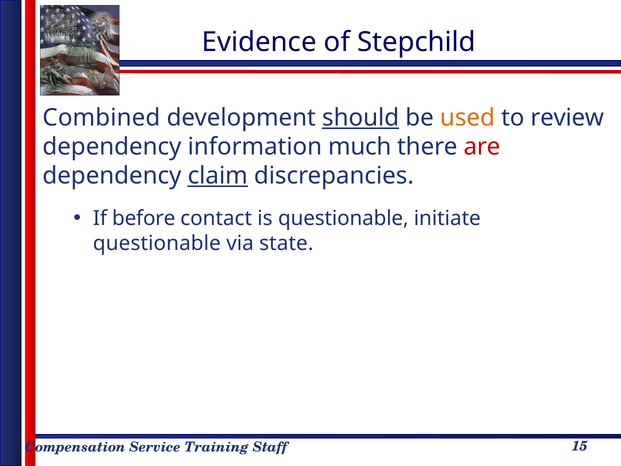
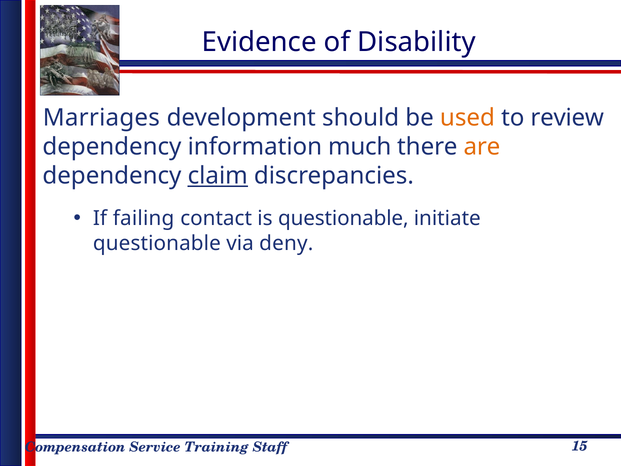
Stepchild: Stepchild -> Disability (417, 42)
Combined: Combined -> Marriages (101, 118)
should underline: present -> none (361, 118)
are colour: red -> orange (482, 147)
before: before -> failing (144, 219)
state: state -> deny (286, 243)
